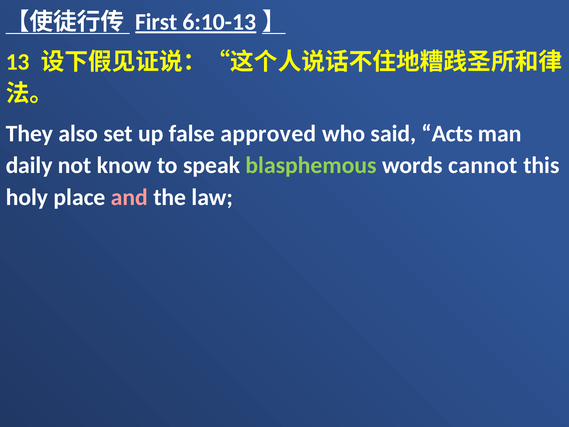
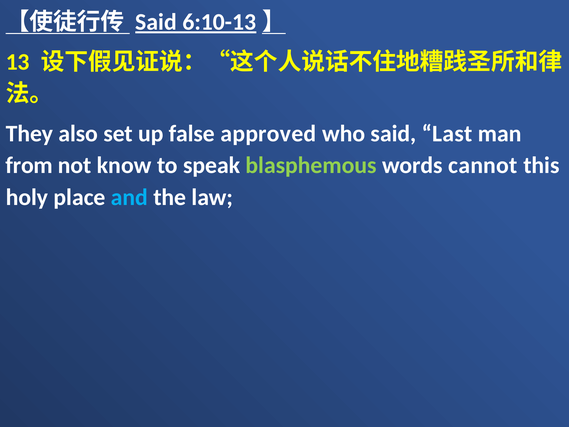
First: First -> Said (156, 22)
Acts: Acts -> Last (447, 134)
daily: daily -> from (29, 165)
and colour: pink -> light blue (129, 197)
